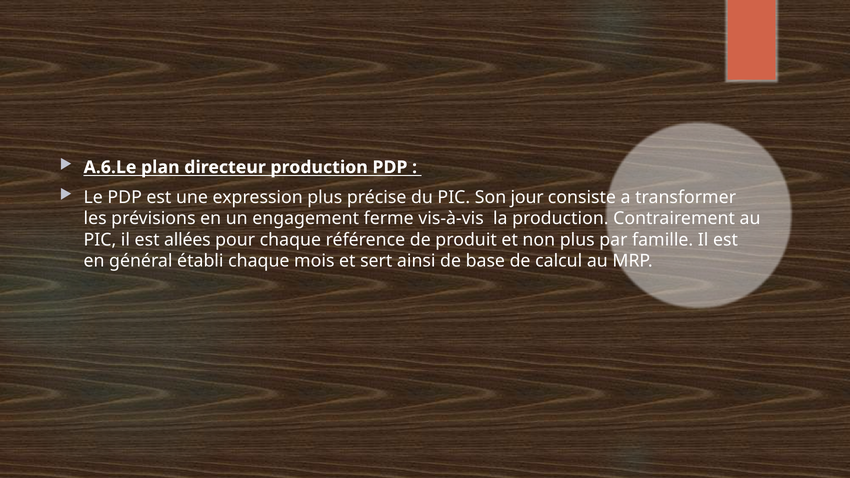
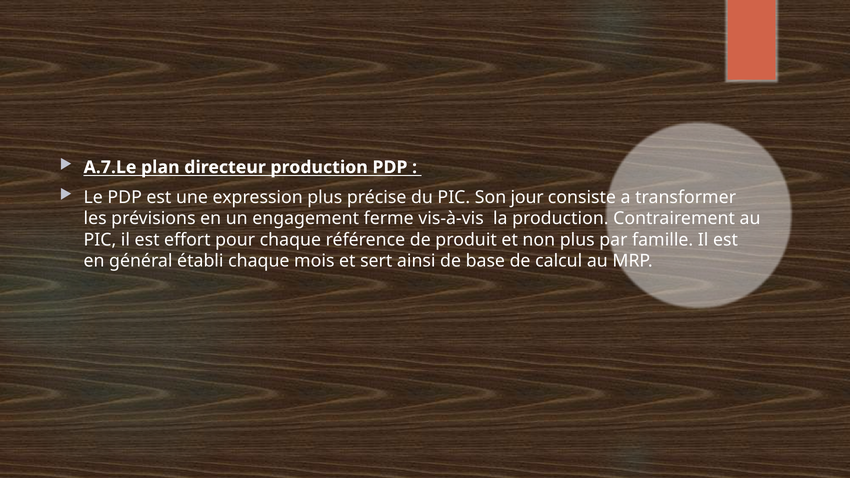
A.6.Le: A.6.Le -> A.7.Le (110, 167)
allées: allées -> effort (187, 240)
